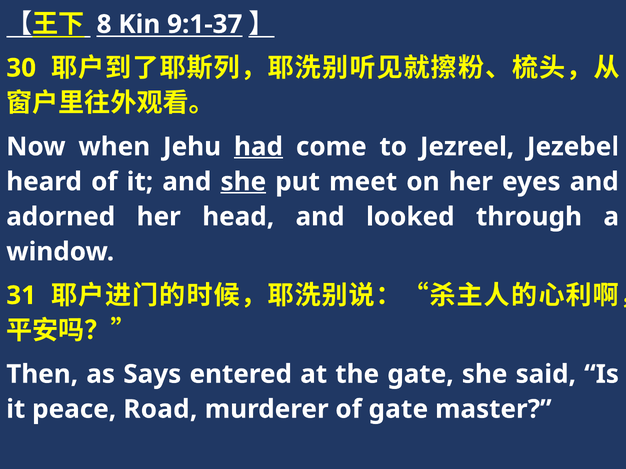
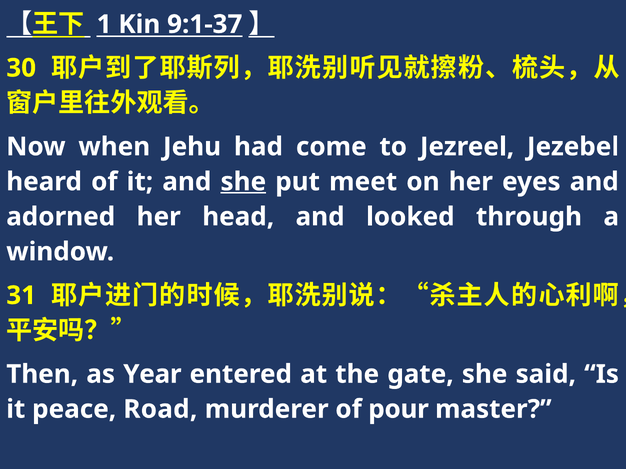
8: 8 -> 1 (104, 24)
had underline: present -> none (258, 147)
Says: Says -> Year (152, 375)
of gate: gate -> pour (399, 410)
